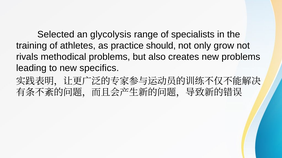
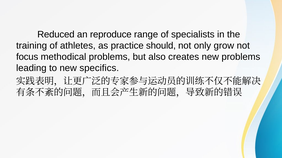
Selected: Selected -> Reduced (56, 35)
glycolysis: glycolysis -> reproduce (111, 35)
rivals: rivals -> focus (27, 57)
